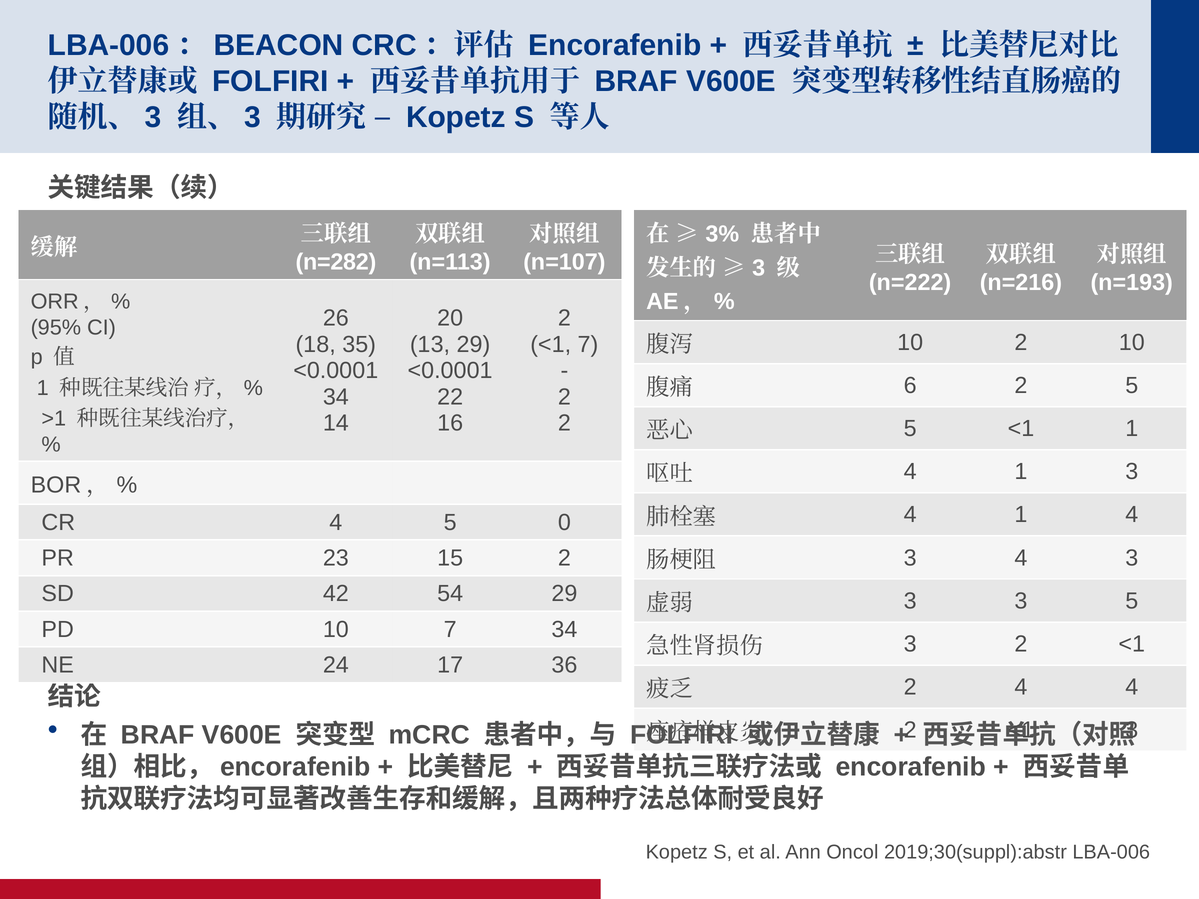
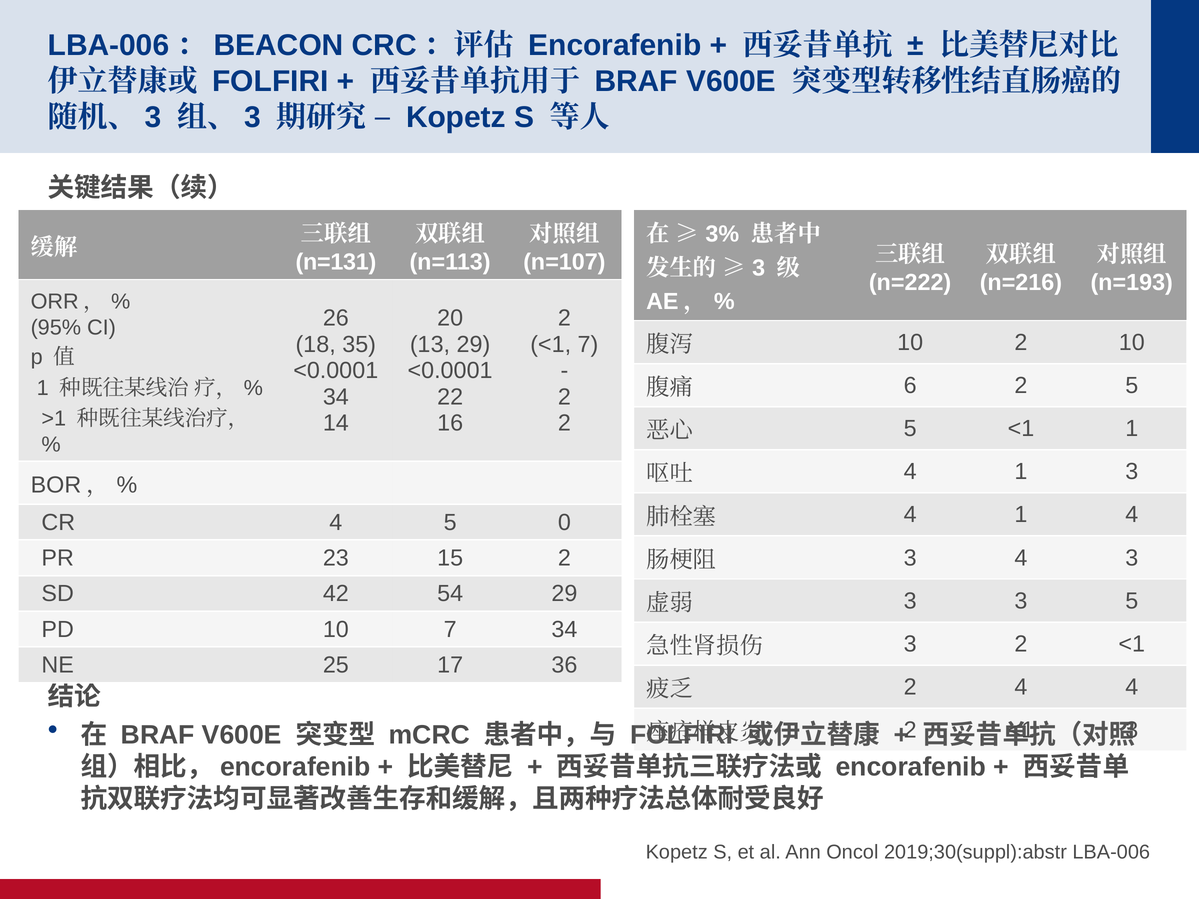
n=282: n=282 -> n=131 (336, 262)
24: 24 -> 25 (336, 665)
